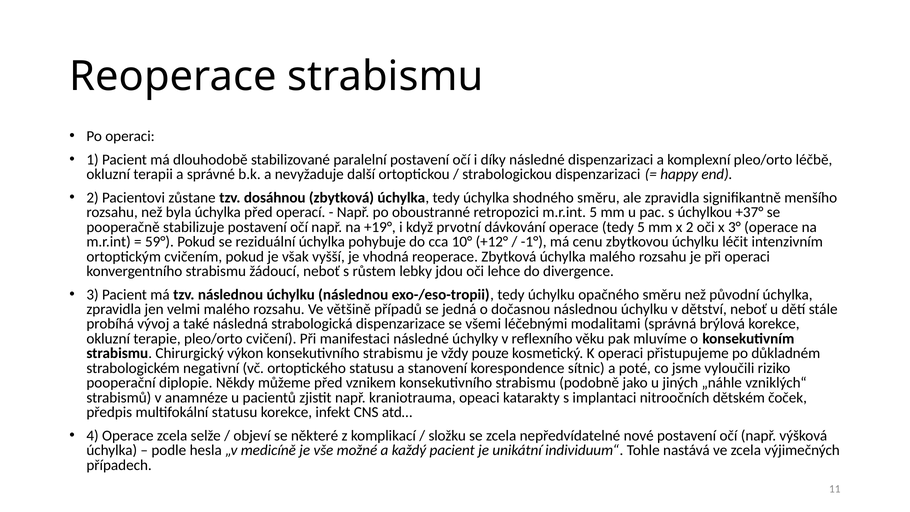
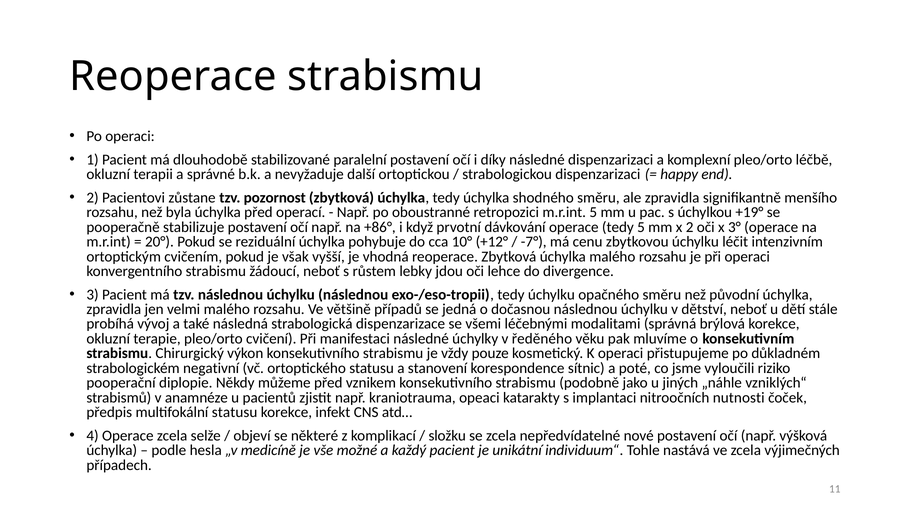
dosáhnou: dosáhnou -> pozornost (275, 198)
+37°: +37° -> +19° (749, 212)
+19°: +19° -> +86° (380, 227)
59°: 59° -> 20° (159, 242)
-1°: -1° -> -7° (534, 242)
reflexního: reflexního -> ředěného (542, 339)
dětském: dětském -> nutnosti (739, 398)
